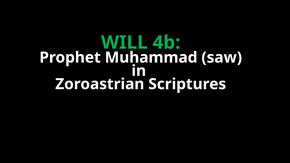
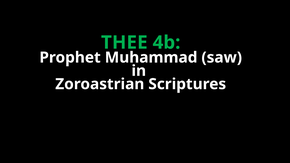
WILL: WILL -> THEE (124, 43)
